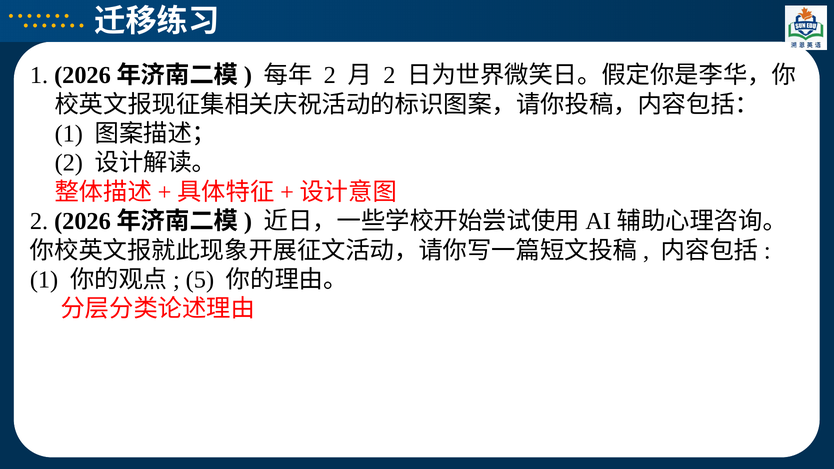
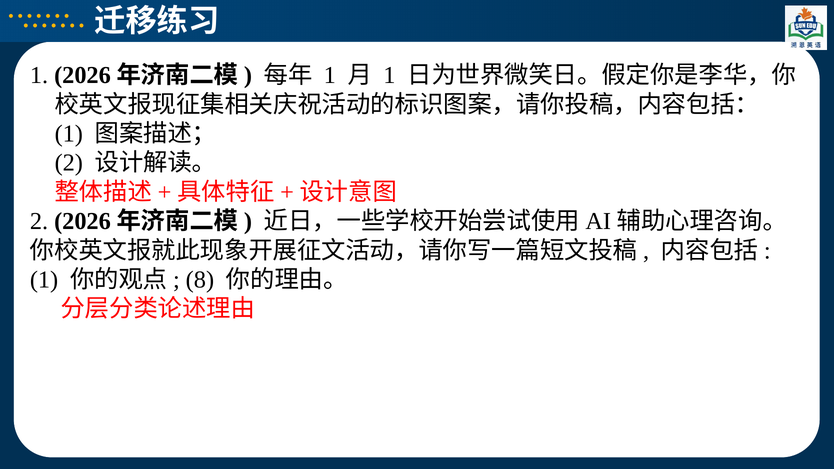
2: 2 -> 1 (330, 75)
2: 2 -> 1 (389, 75)
5: 5 -> 8 (200, 280)
